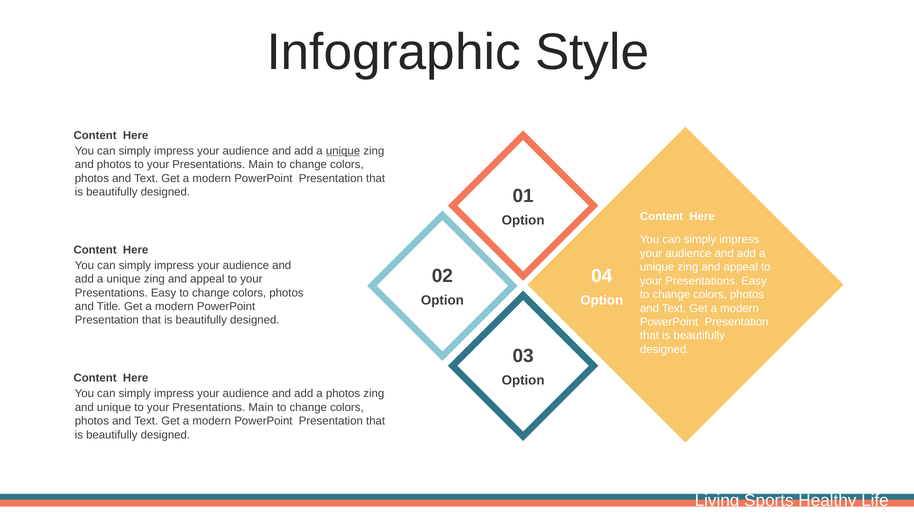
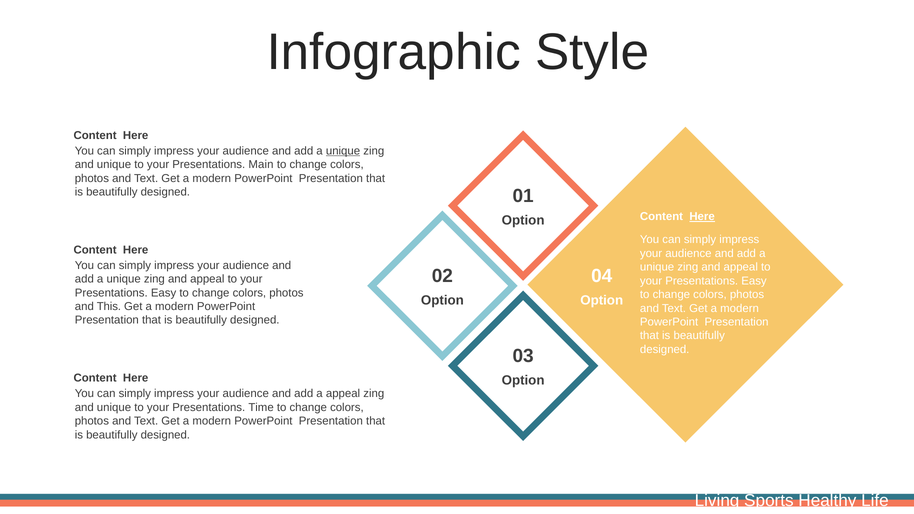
photos: photos -> unique (114, 165)
Here underline: none -> present (702, 217)
Title: Title -> This (109, 307)
a photos: photos -> appeal (343, 394)
Main: Main -> Time (261, 408)
